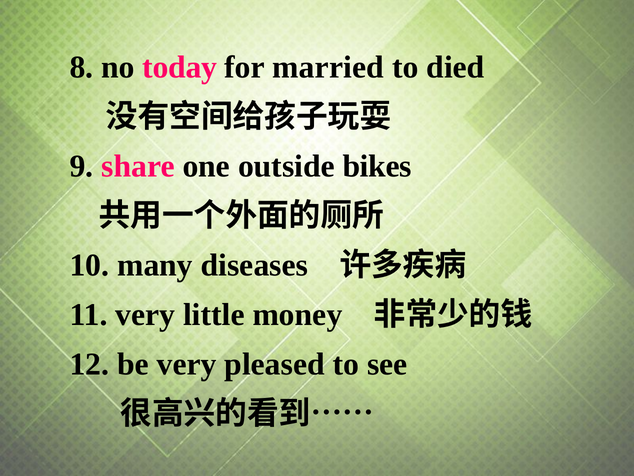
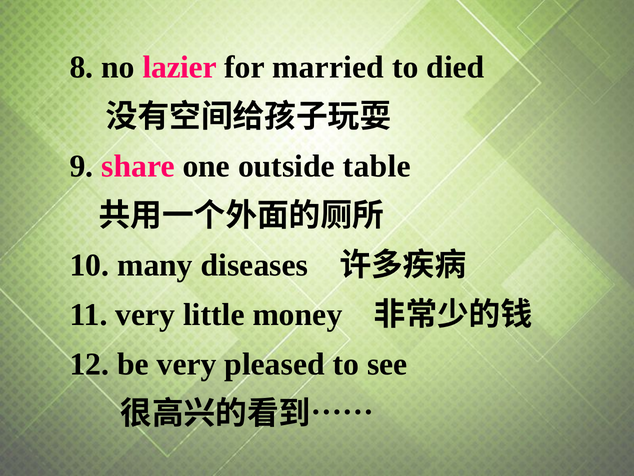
today: today -> lazier (180, 67)
bikes: bikes -> table (377, 166)
